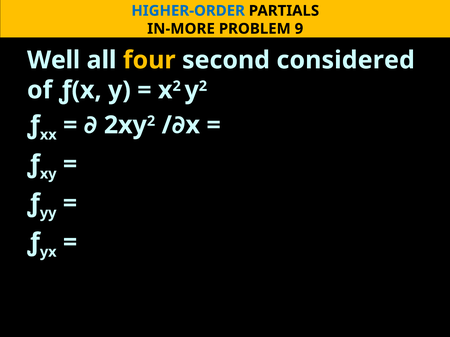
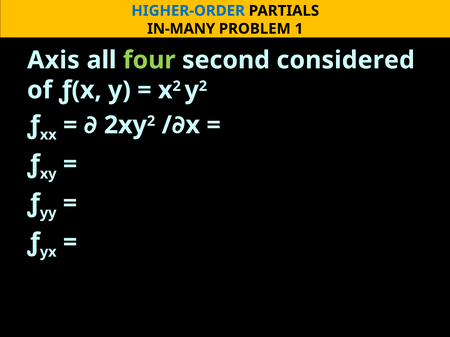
IN-MORE: IN-MORE -> IN-MANY (181, 29)
9: 9 -> 1 (299, 29)
Well: Well -> Axis (53, 60)
four colour: yellow -> light green (149, 60)
